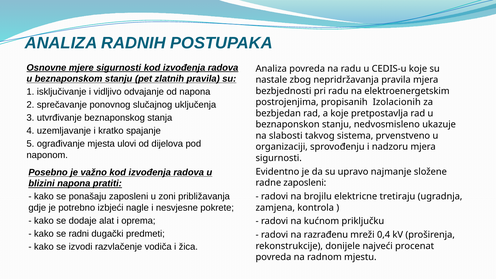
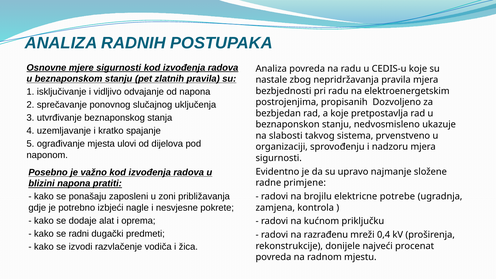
Izolacionih: Izolacionih -> Dozvoljeno (397, 102)
radne zaposleni: zaposleni -> primjene (305, 183)
tretiraju: tretiraju -> potrebe (397, 196)
